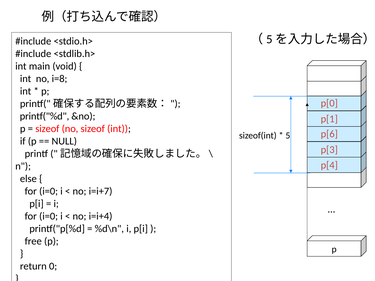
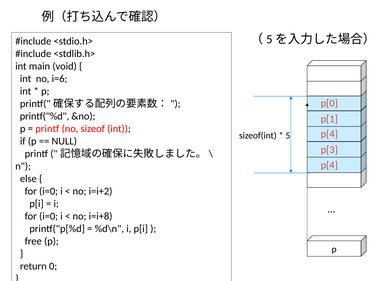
i=8: i=8 -> i=6 (60, 79)
sizeof: sizeof -> printf (47, 129)
p[6: p[6 -> p[4 (329, 134)
i=i+7: i=i+7 -> i=i+2 (101, 191)
i=i+4: i=i+4 -> i=i+8 (101, 216)
